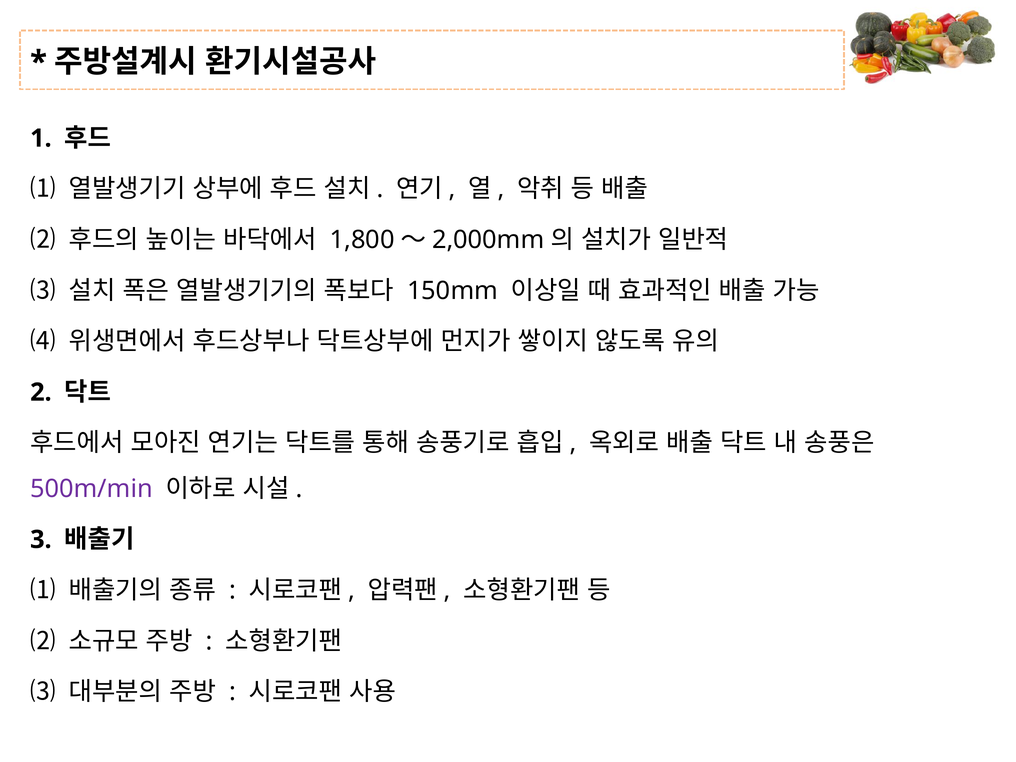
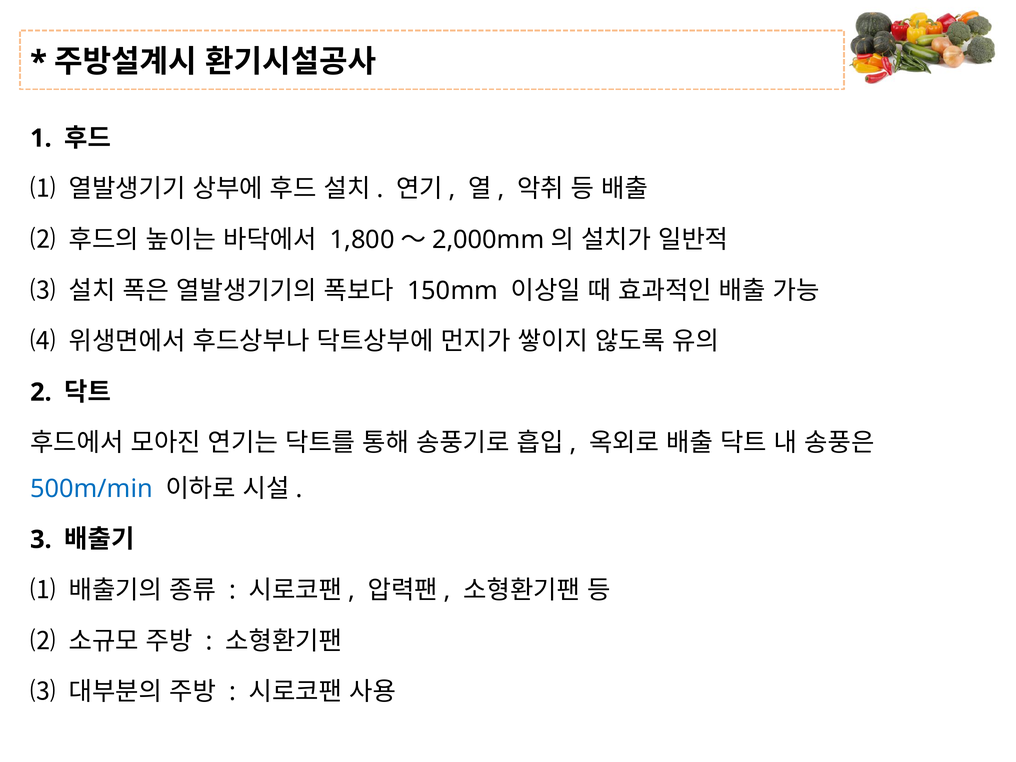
500m/min colour: purple -> blue (91, 489)
